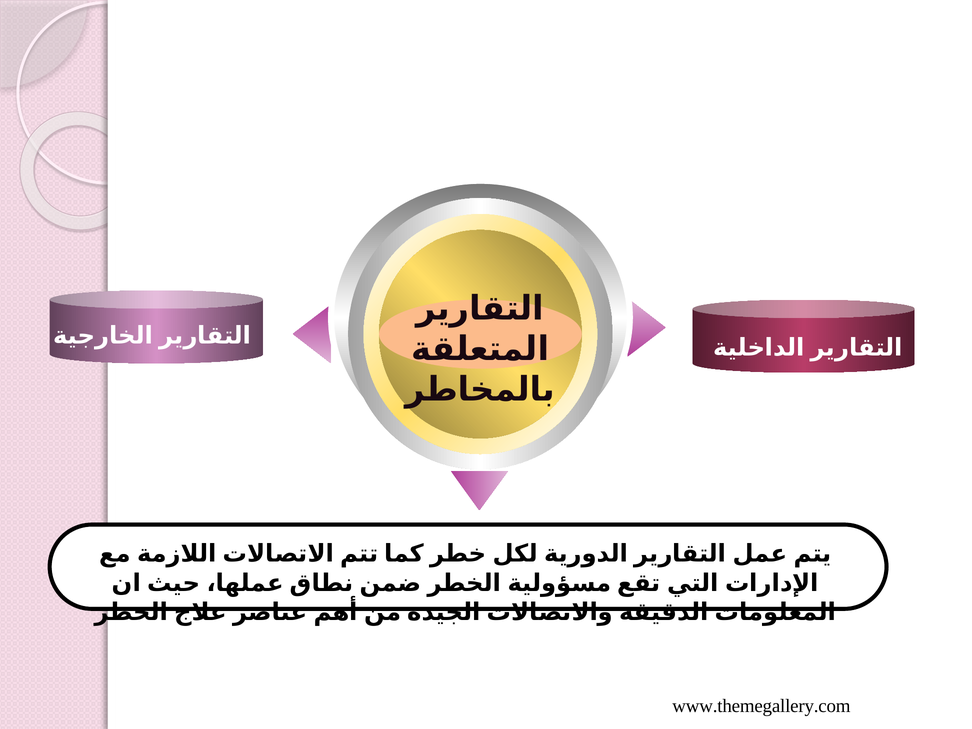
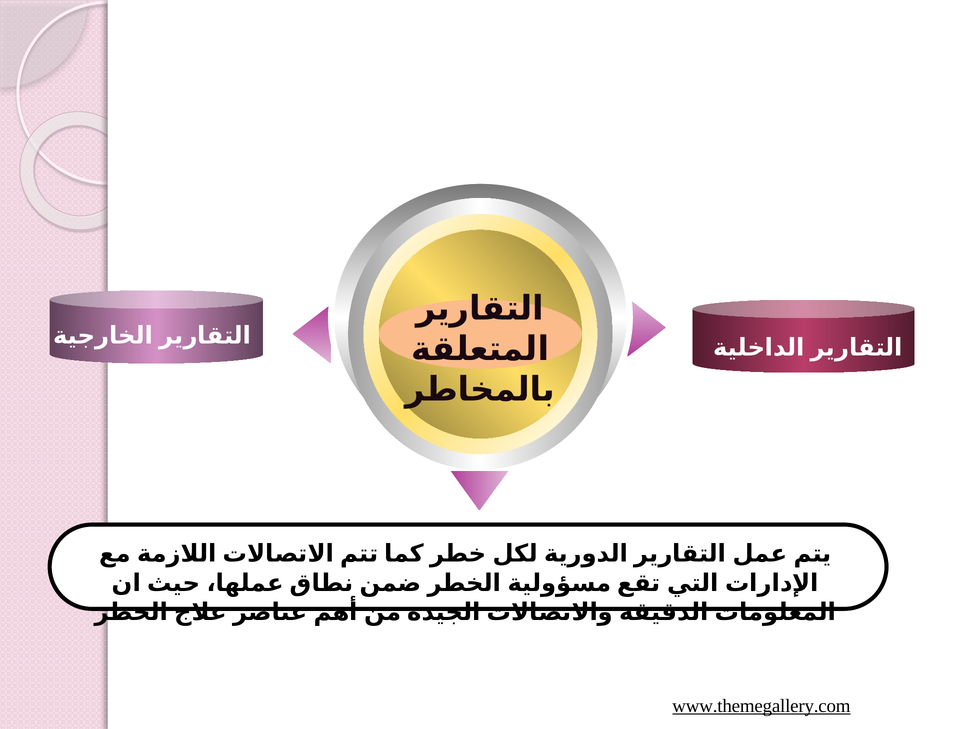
www.themegallery.com underline: none -> present (761, 706)
